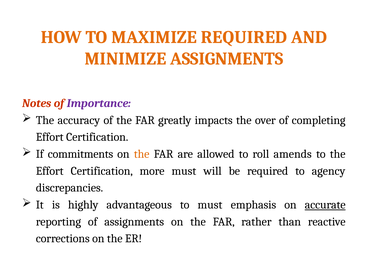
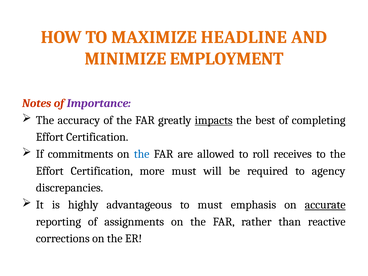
MAXIMIZE REQUIRED: REQUIRED -> HEADLINE (244, 37)
MINIMIZE ASSIGNMENTS: ASSIGNMENTS -> EMPLOYMENT (227, 59)
impacts underline: none -> present (214, 120)
over: over -> best (265, 120)
the colour: orange -> blue (142, 154)
amends: amends -> receives (293, 154)
